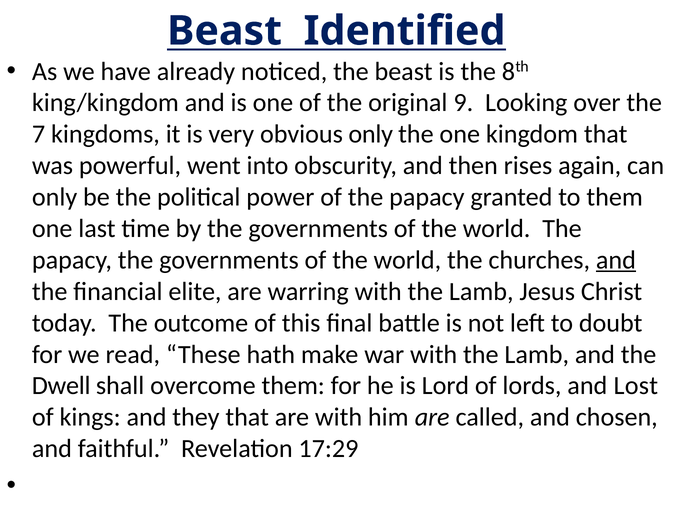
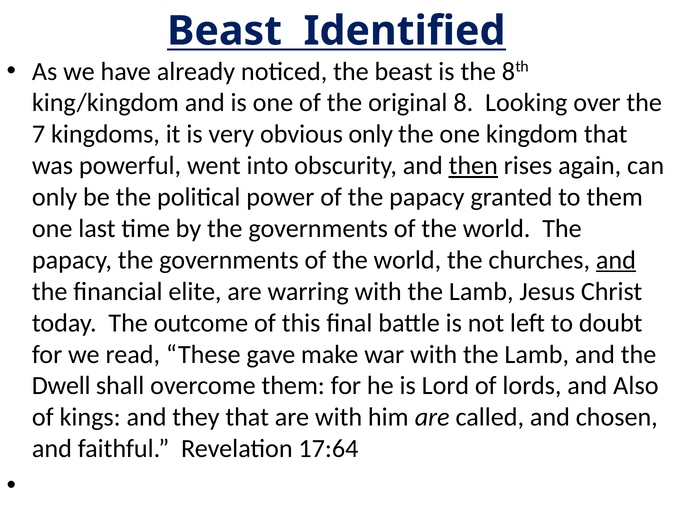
9: 9 -> 8 (463, 103)
then underline: none -> present (473, 166)
hath: hath -> gave (271, 354)
Lost: Lost -> Also (636, 386)
17:29: 17:29 -> 17:64 (328, 448)
